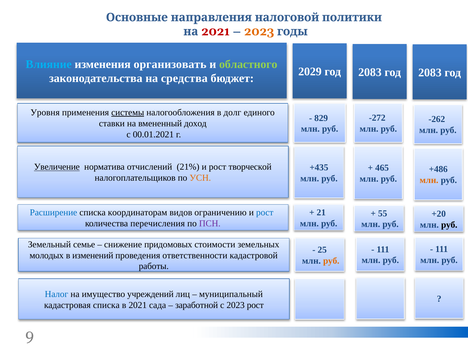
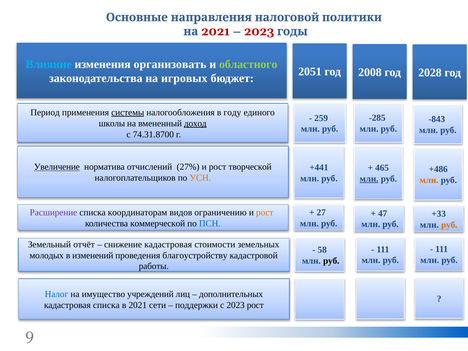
2023 colour: orange -> red (259, 31)
2029: 2029 -> 2051 (310, 72)
2083: 2083 -> 2008 (370, 72)
2083: 2083 -> 2028 (430, 73)
средства: средства -> игровых (184, 78)
Уровня: Уровня -> Период (45, 113)
долг: долг -> году (232, 113)
-272: -272 -> -285 (377, 118)
829: 829 -> 259 (321, 118)
-262: -262 -> -843 (437, 119)
ставки: ставки -> школы (112, 123)
доход underline: none -> present (195, 123)
00.01.2021: 00.01.2021 -> 74.31.8700 (153, 134)
21%: 21% -> 27% (188, 167)
+435: +435 -> +441 (319, 167)
млн underline: none -> present (369, 179)
Расширение colour: blue -> purple (53, 213)
рост colour: blue -> orange (265, 213)
21: 21 -> 27 (321, 213)
55: 55 -> 47 (383, 213)
+20: +20 -> +33 (439, 214)
перечисления: перечисления -> коммерческой (158, 223)
ПСН colour: purple -> blue (210, 223)
руб colour: black -> orange (449, 225)
семье: семье -> отчёт (84, 244)
снижение придомовых: придомовых -> кадастровая (168, 244)
25: 25 -> 58 (322, 250)
ответственности: ответственности -> благоустройству (195, 255)
руб colour: orange -> black (331, 261)
муниципальный: муниципальный -> дополнительных (231, 294)
сада: сада -> сети (158, 305)
заработной: заработной -> поддержки (197, 305)
